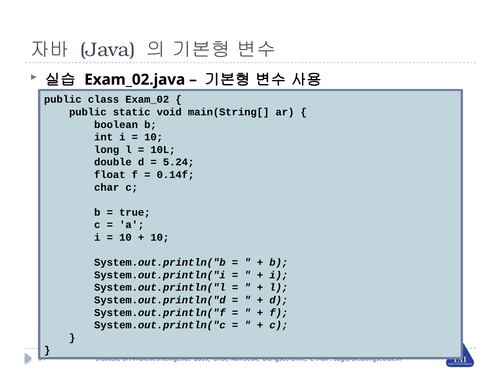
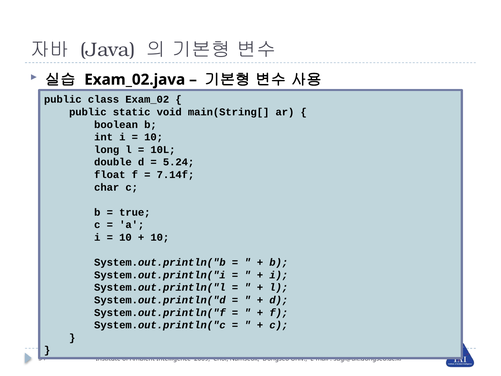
0.14f: 0.14f -> 7.14f (175, 175)
